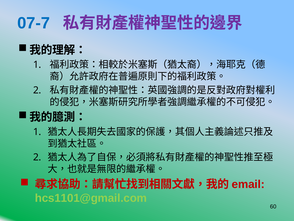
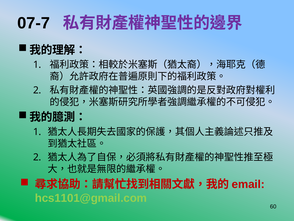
07-7 colour: blue -> black (34, 23)
